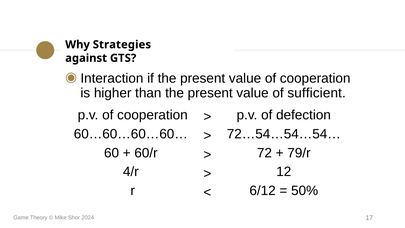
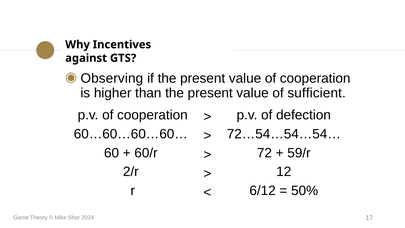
Strategies: Strategies -> Incentives (122, 45)
Interaction: Interaction -> Observing (112, 78)
79/r: 79/r -> 59/r (299, 153)
4/r: 4/r -> 2/r (131, 172)
